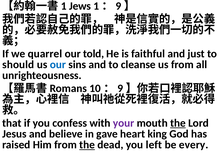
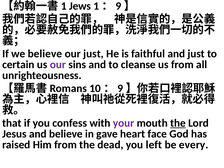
we quarrel: quarrel -> believe (45, 54)
our told: told -> just (93, 54)
should: should -> certain (18, 65)
our colour: blue -> purple (58, 65)
king: king -> face (157, 134)
the underline: present -> none (87, 145)
